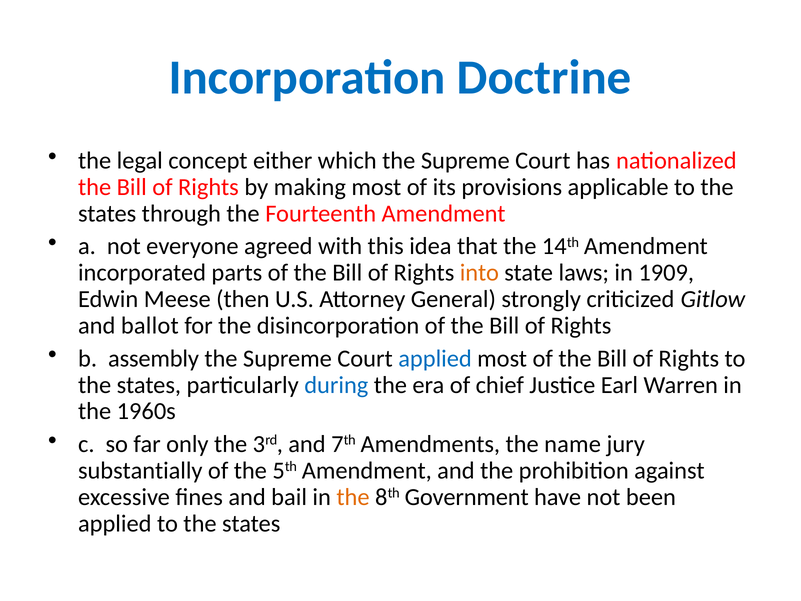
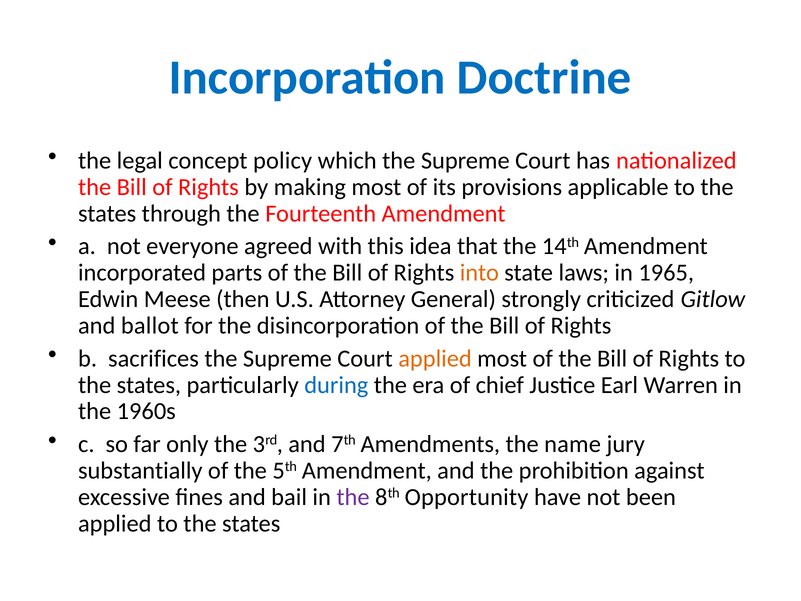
either: either -> policy (283, 161)
1909: 1909 -> 1965 (666, 273)
assembly: assembly -> sacrifices (153, 358)
applied colour: blue -> orange (435, 358)
the colour: orange -> purple (353, 497)
Government: Government -> Opportunity (466, 497)
